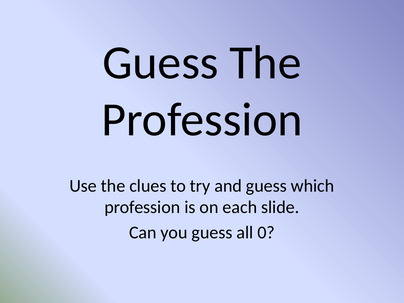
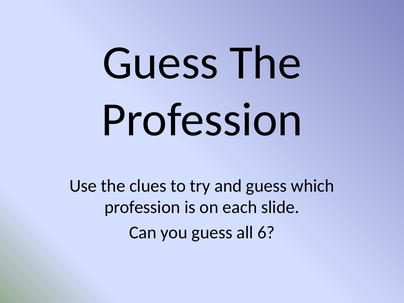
0: 0 -> 6 (266, 232)
